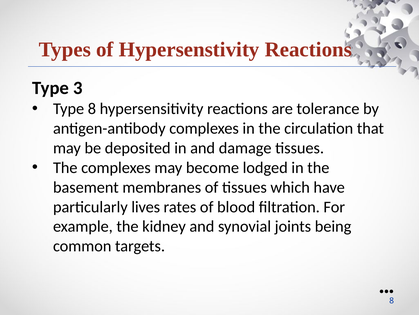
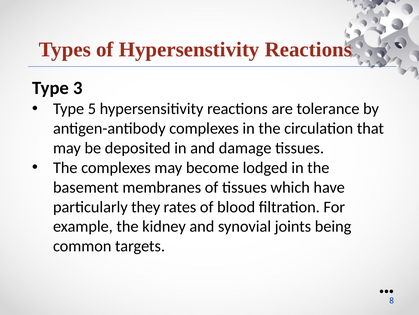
Type 8: 8 -> 5 (92, 109)
lives: lives -> they (146, 206)
